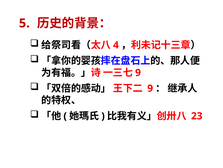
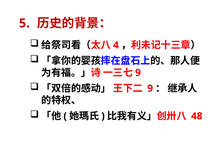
23: 23 -> 48 (197, 116)
